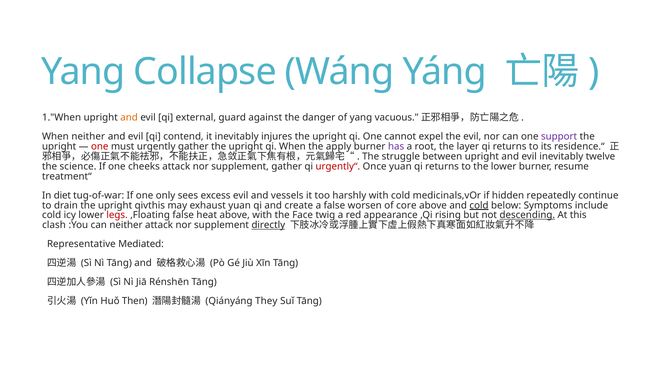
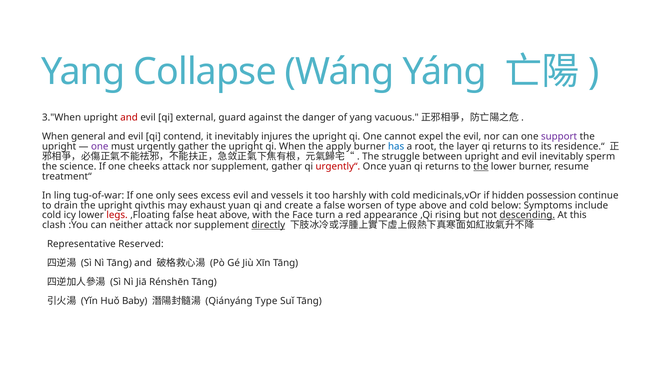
1."When: 1."When -> 3."When (62, 117)
and colour: orange -> red (129, 117)
When neither: neither -> general (88, 136)
one colour: red -> purple (100, 146)
has colour: purple -> blue (396, 146)
twelve: twelve -> sperm (600, 156)
the underline: none -> present (481, 166)
diet: diet -> ling (62, 195)
repeatedly: repeatedly -> possession (551, 195)
of core: core -> type (406, 205)
cold underline: present -> none (479, 205)
twig: twig -> turn (325, 215)
Mediated: Mediated -> Reserved (141, 244)
Then: Then -> Baby (135, 301)
Qiányáng They: They -> Type (266, 301)
